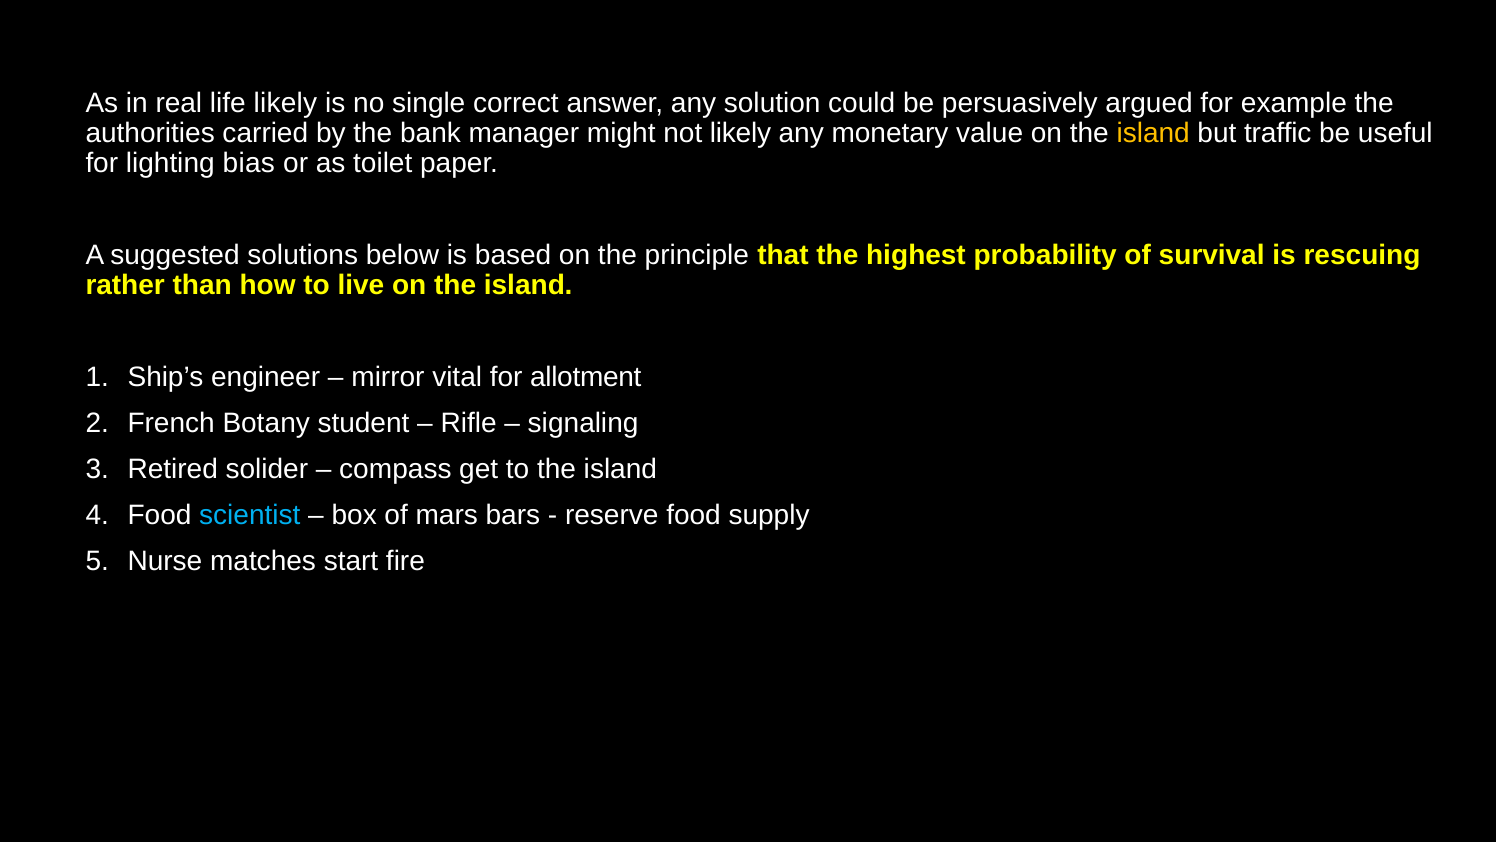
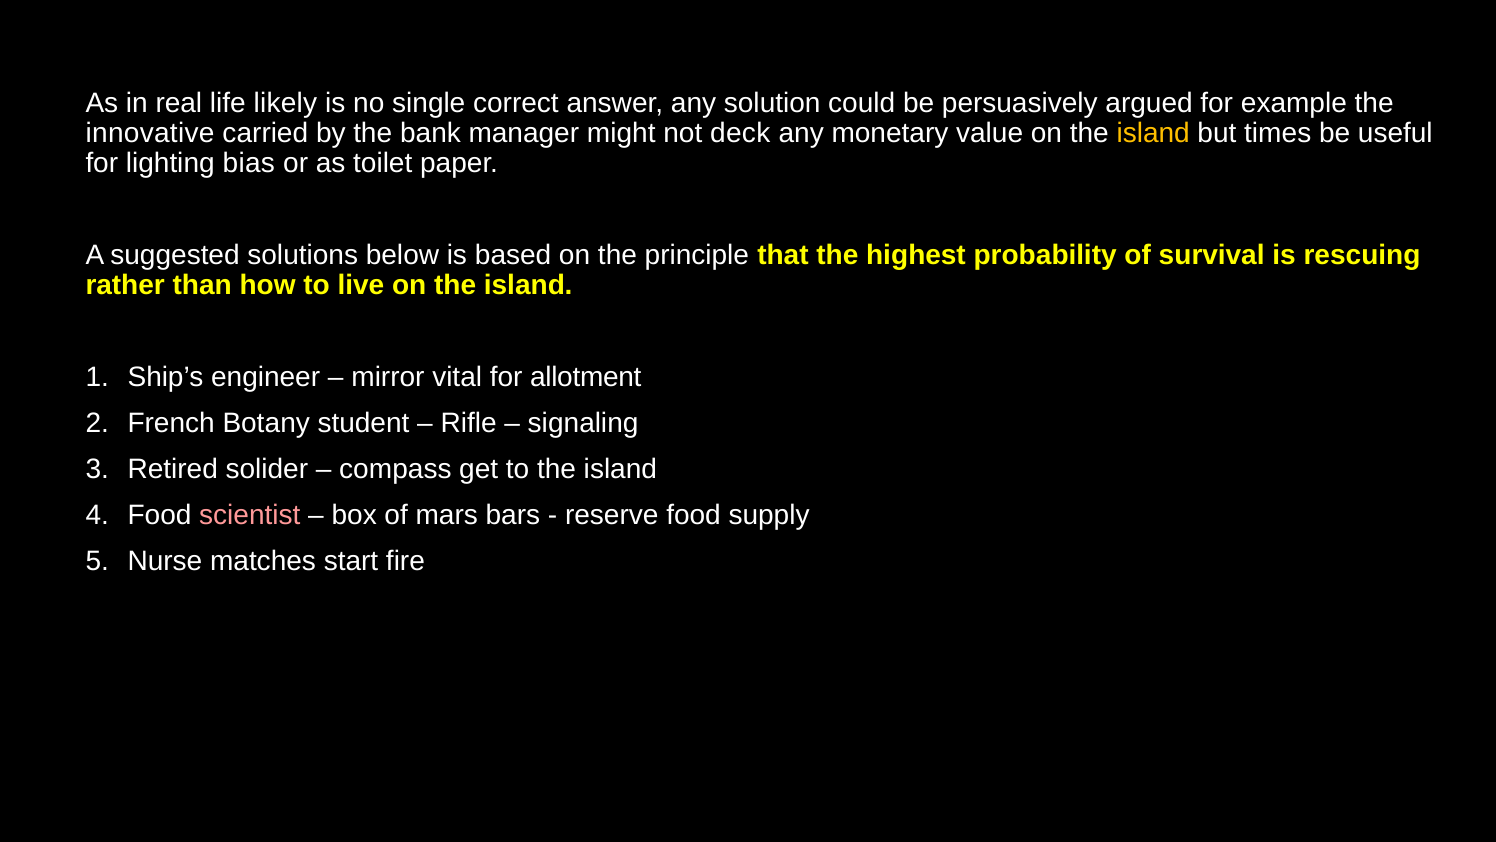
authorities: authorities -> innovative (150, 133)
not likely: likely -> deck (740, 133)
traffic: traffic -> times (1278, 133)
scientist colour: light blue -> pink (250, 515)
